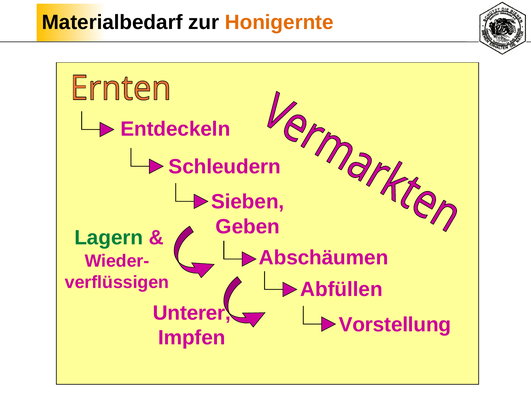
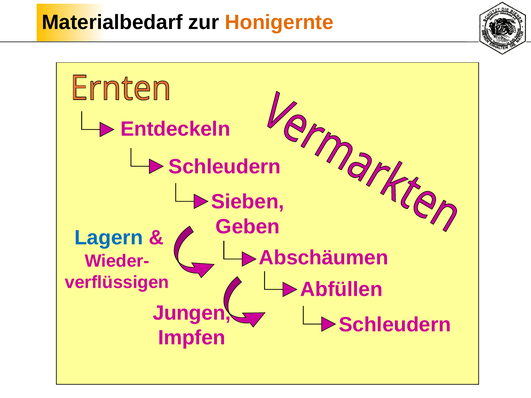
Lagern colour: green -> blue (109, 238)
Unterer: Unterer -> Jungen (192, 313)
Vorstellung: Vorstellung -> Schleudern (395, 325)
